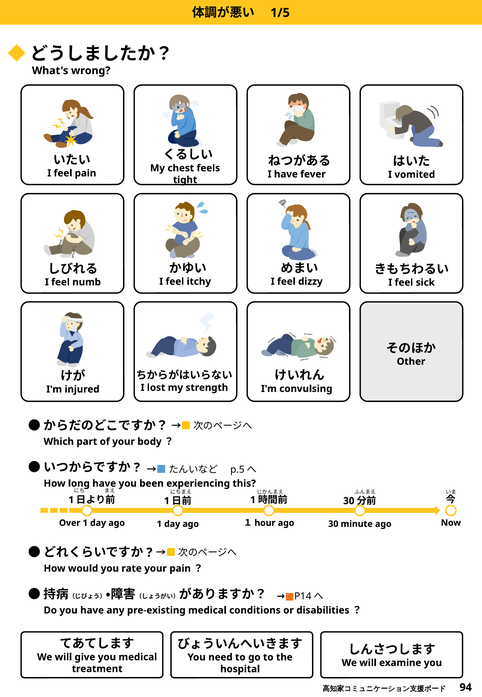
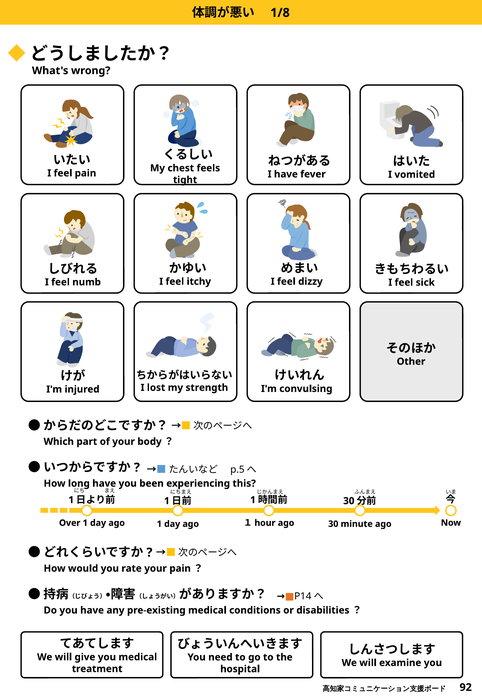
1/5: 1/5 -> 1/8 (280, 13)
94: 94 -> 92 (466, 687)
